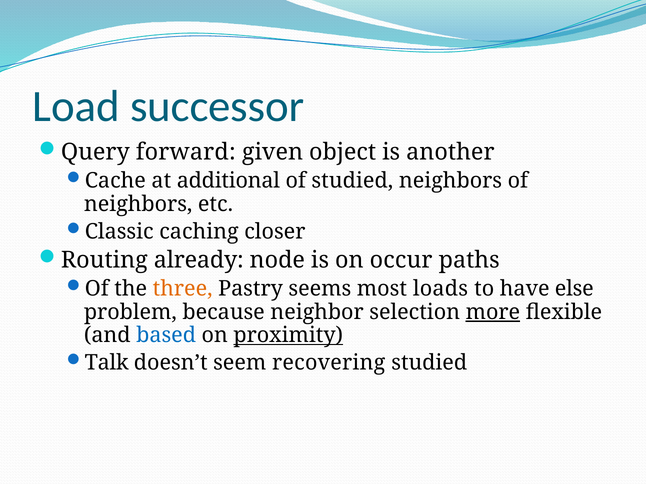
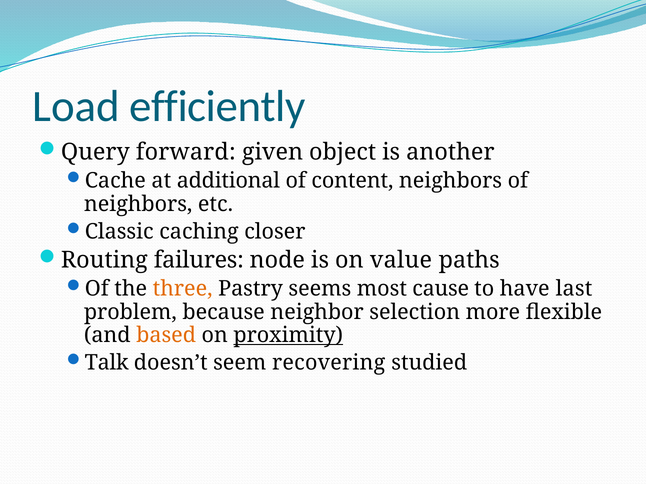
successor: successor -> efficiently (217, 107)
of studied: studied -> content (352, 181)
already: already -> failures (199, 261)
occur: occur -> value (401, 261)
loads: loads -> cause (441, 289)
else: else -> last (574, 289)
more underline: present -> none (493, 312)
based colour: blue -> orange (166, 336)
